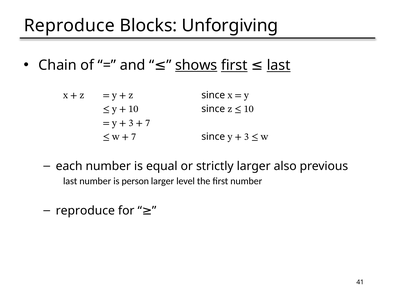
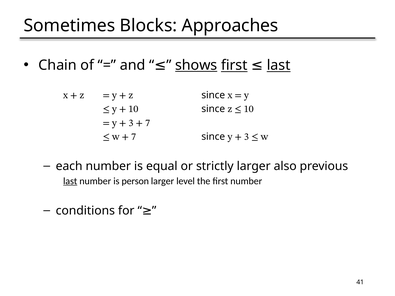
Reproduce: Reproduce -> Sometimes (69, 26)
Unforgiving: Unforgiving -> Approaches (230, 26)
last underline: none -> present (70, 181)
reproduce: reproduce -> conditions (85, 211)
